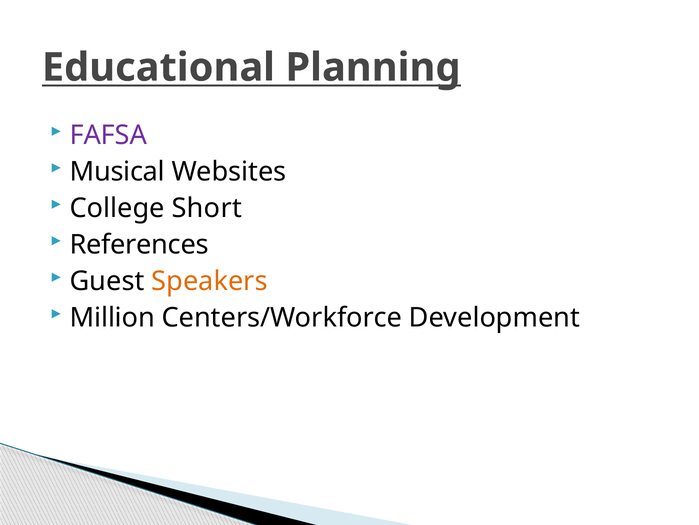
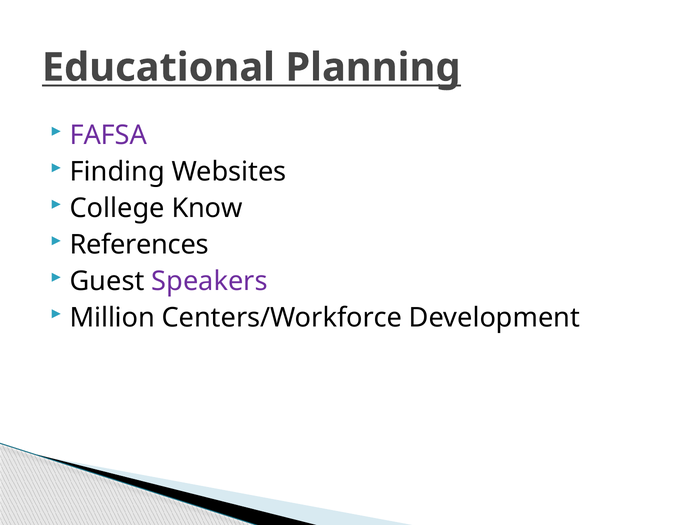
Musical: Musical -> Finding (117, 171)
Short: Short -> Know (207, 208)
Speakers colour: orange -> purple (210, 281)
